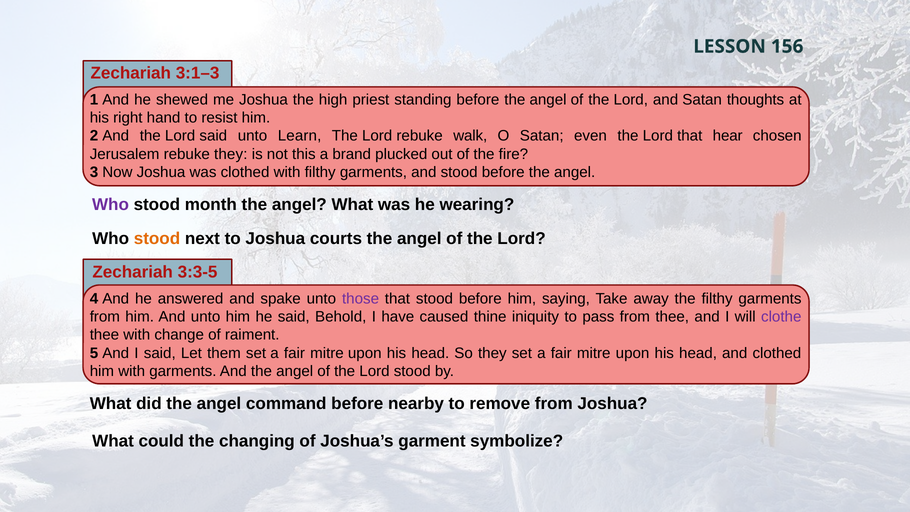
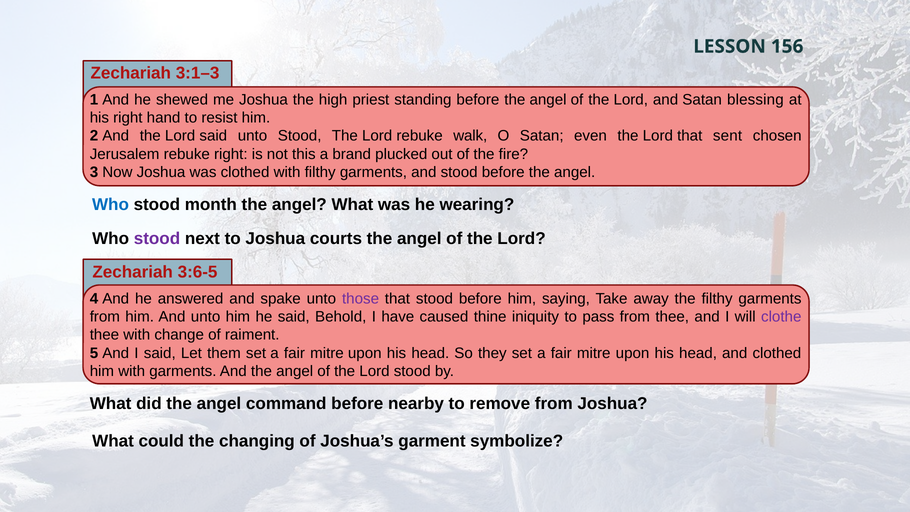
thoughts: thoughts -> blessing (755, 100)
unto Learn: Learn -> Stood (300, 136)
hear: hear -> sent (728, 136)
rebuke they: they -> right (231, 154)
Who colour: purple -> blue (110, 205)
stood colour: orange -> purple (157, 238)
3:3-5: 3:3-5 -> 3:6-5 (198, 272)
